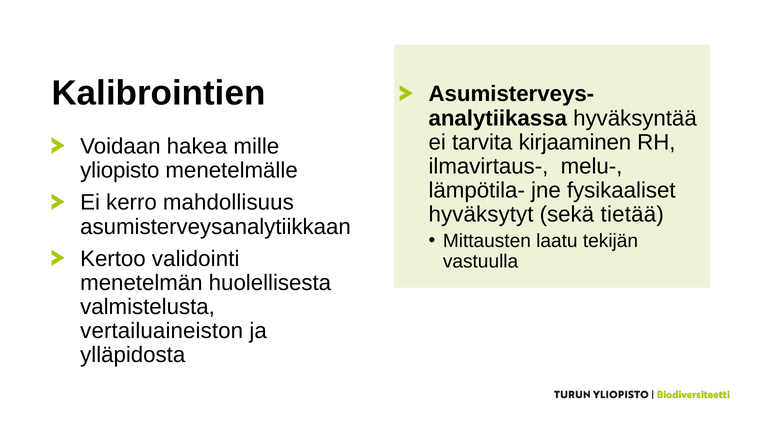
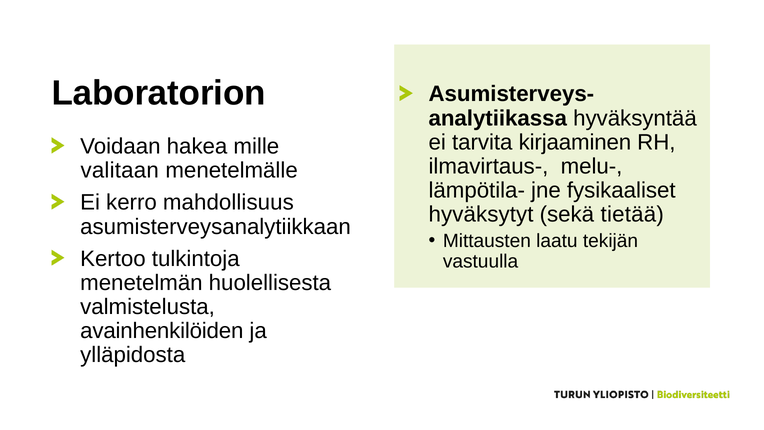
Kalibrointien: Kalibrointien -> Laboratorion (159, 93)
yliopisto: yliopisto -> valitaan (120, 170)
validointi: validointi -> tulkintoja (196, 259)
vertailuaineiston: vertailuaineiston -> avainhenkilöiden (162, 331)
